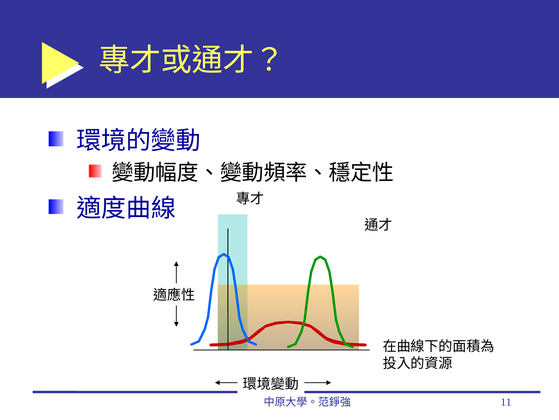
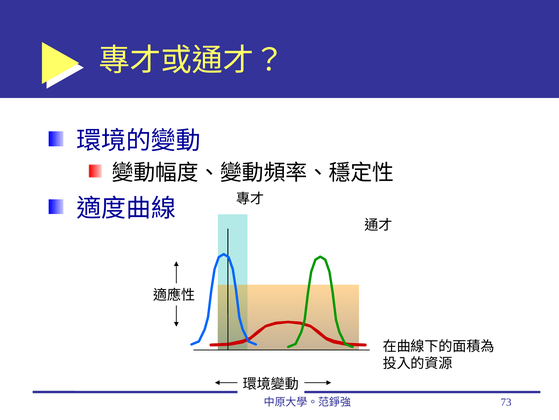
11: 11 -> 73 (506, 401)
